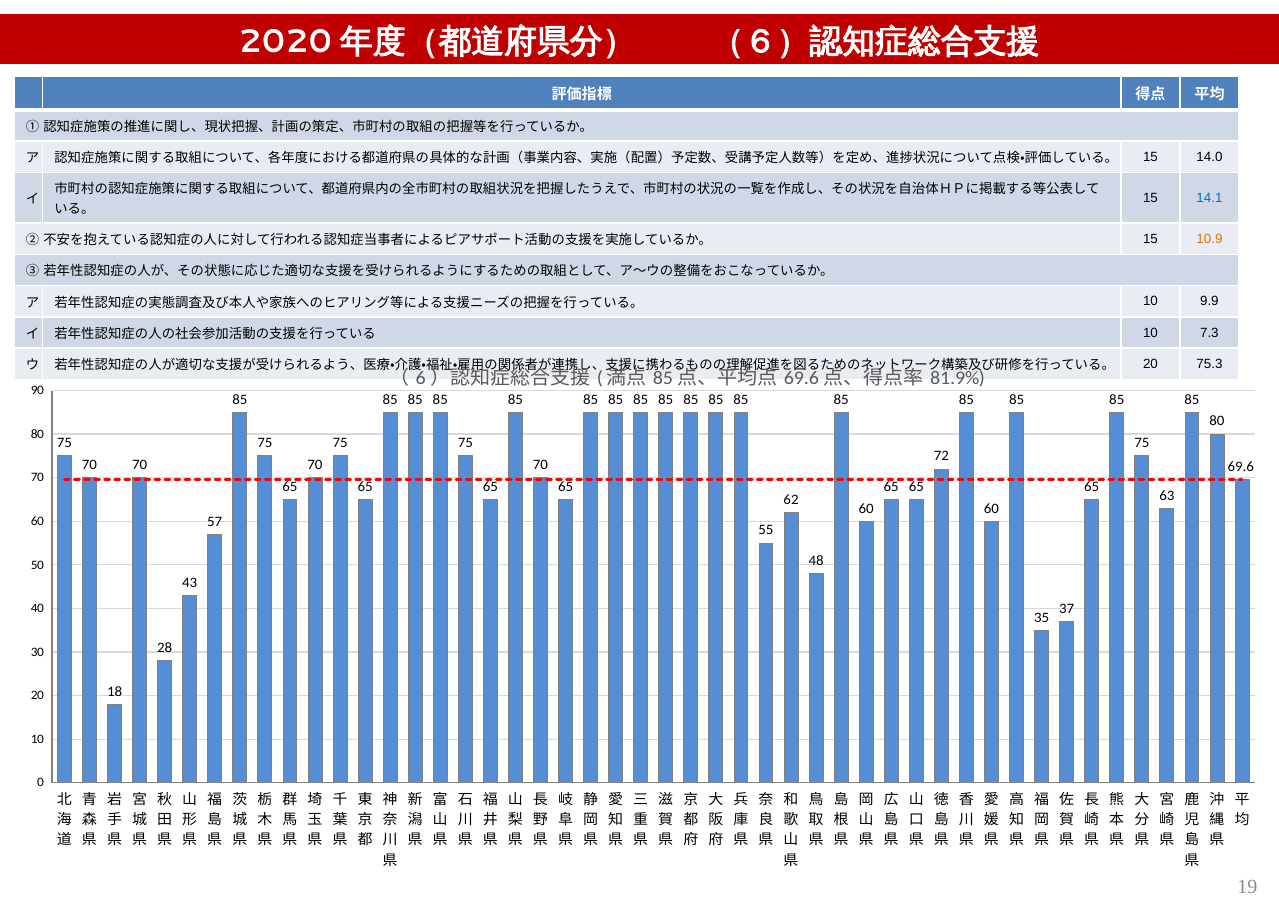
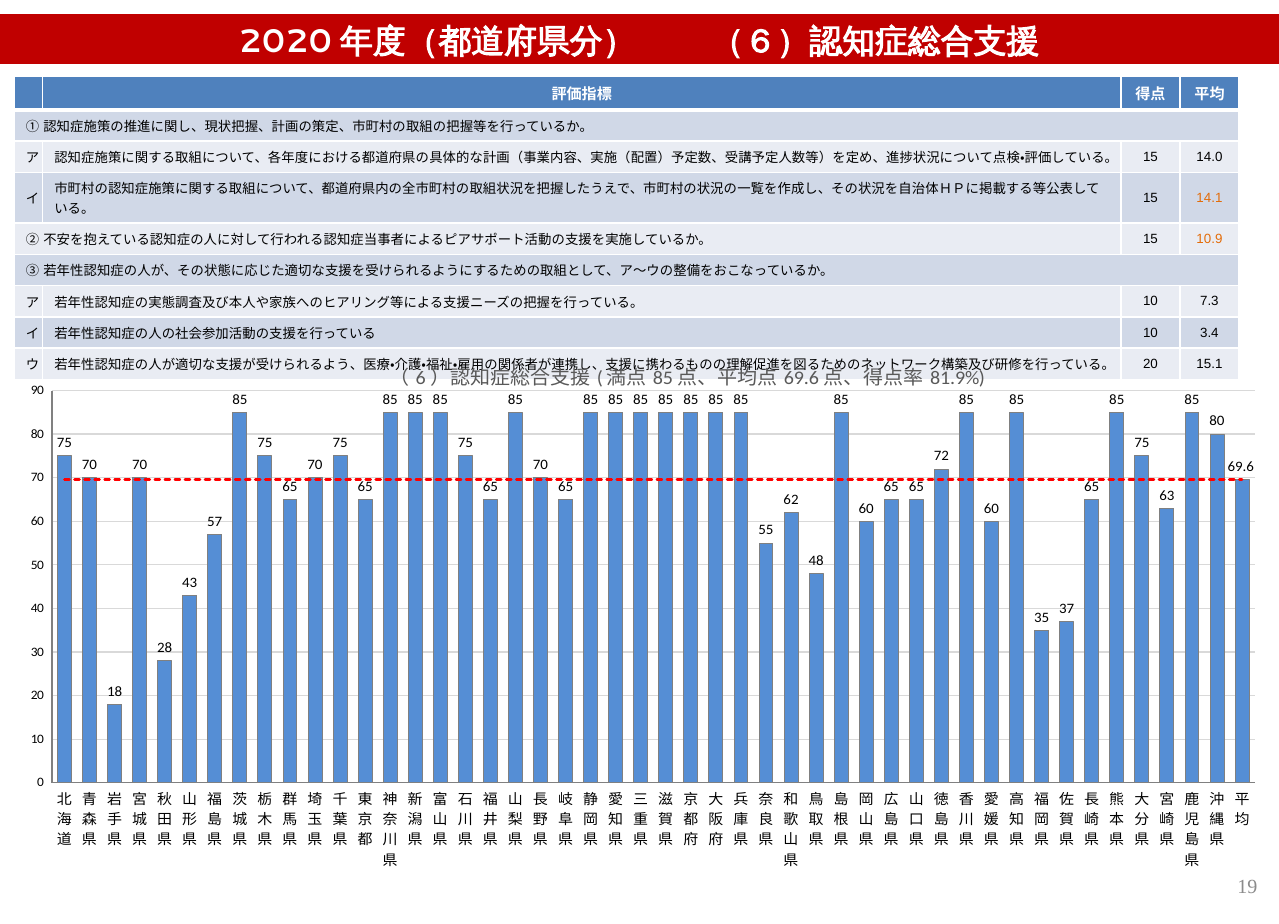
14.1 colour: blue -> orange (1210, 198)
9.9: 9.9 -> 7.3 (1209, 301)
7.3: 7.3 -> 3.4 (1209, 333)
75.3: 75.3 -> 15.1 (1210, 364)
